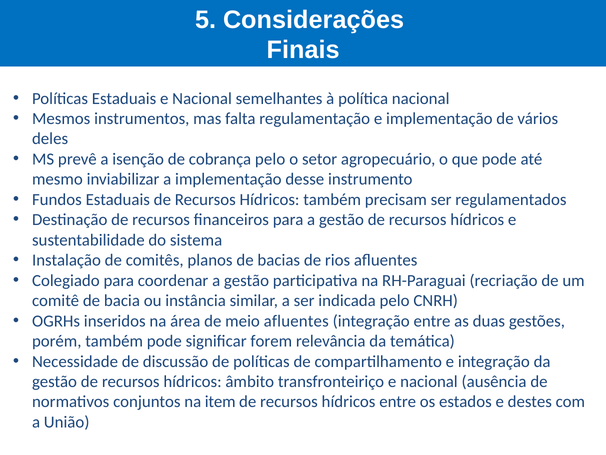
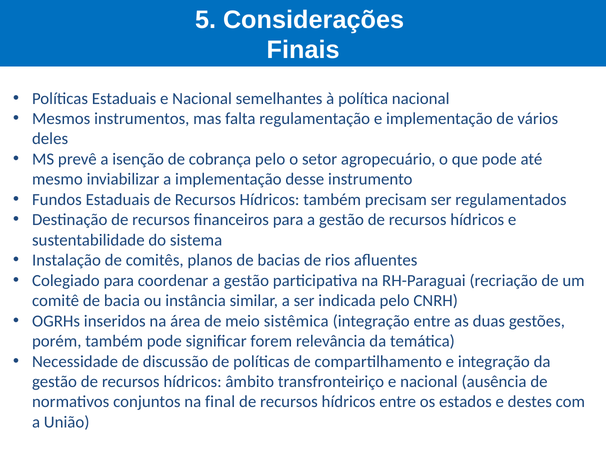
meio afluentes: afluentes -> sistêmica (296, 321)
item: item -> final (220, 401)
